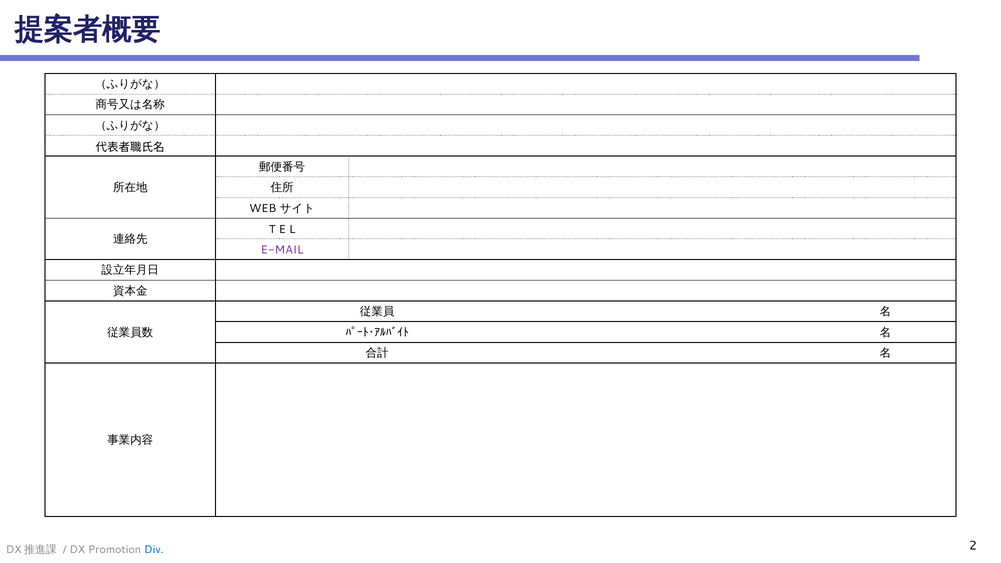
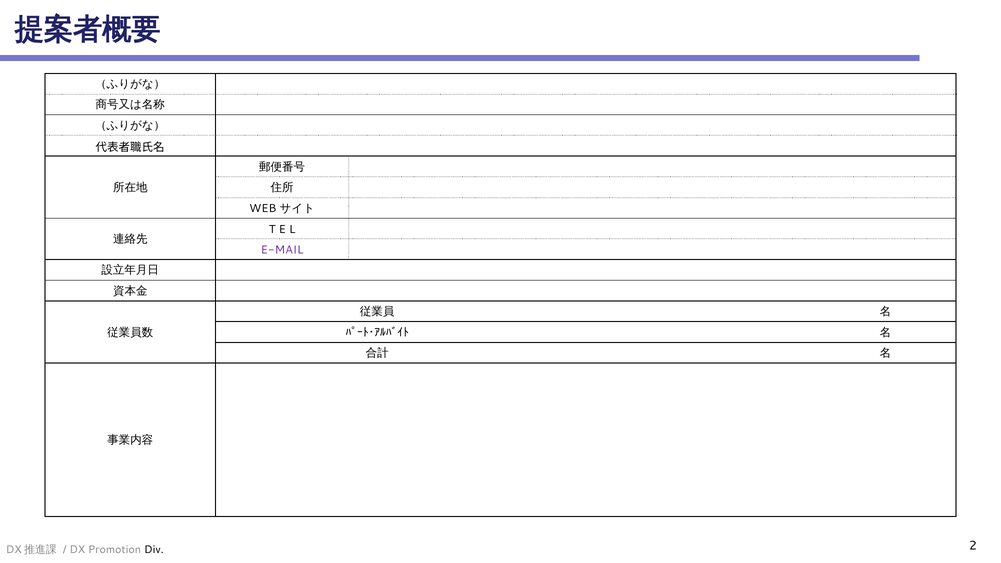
Div colour: blue -> black (154, 549)
